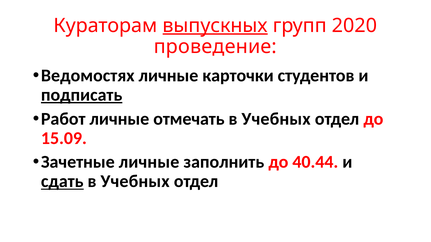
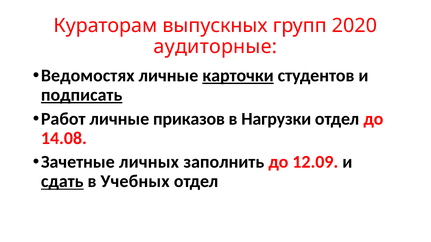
выпускных underline: present -> none (215, 26)
проведение: проведение -> аудиторные (215, 47)
карточки underline: none -> present (238, 76)
отмечать: отмечать -> приказов (189, 119)
Учебных: Учебных -> Нагрузки (276, 119)
15.09: 15.09 -> 14.08 (64, 138)
Зачетные личные: личные -> личных (149, 162)
40.44: 40.44 -> 12.09 (315, 162)
